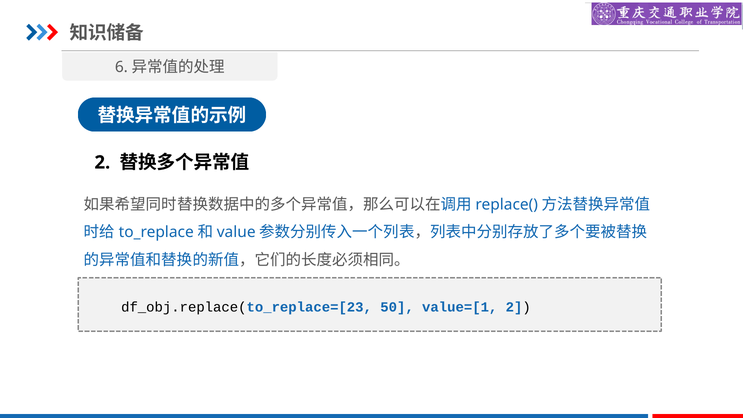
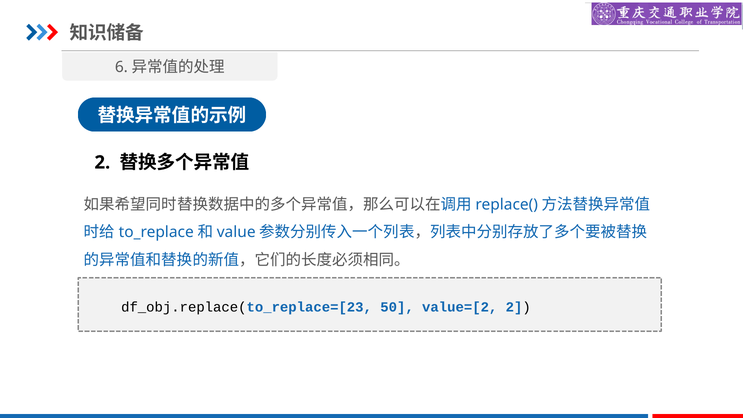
value=[1: value=[1 -> value=[2 (460, 307)
